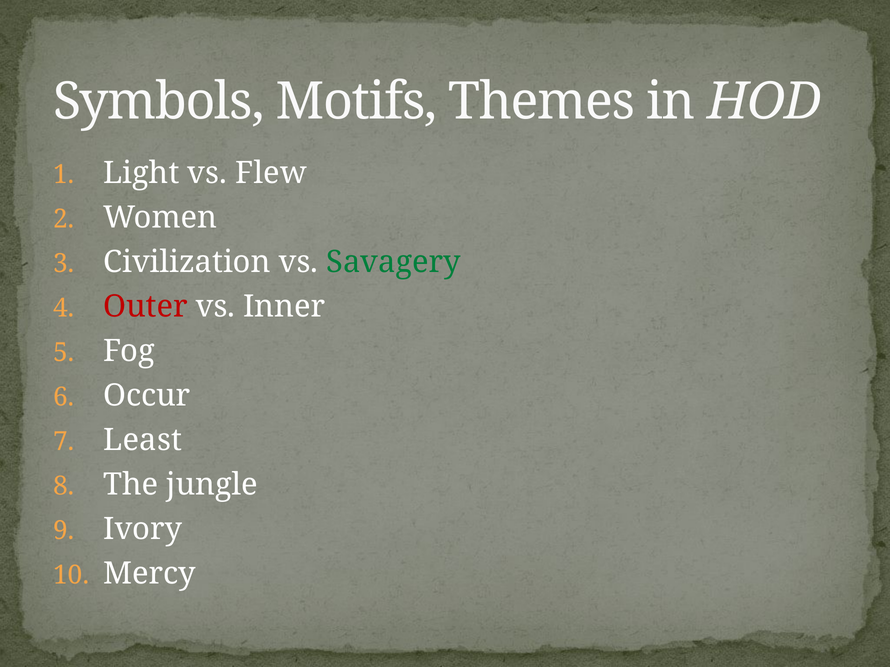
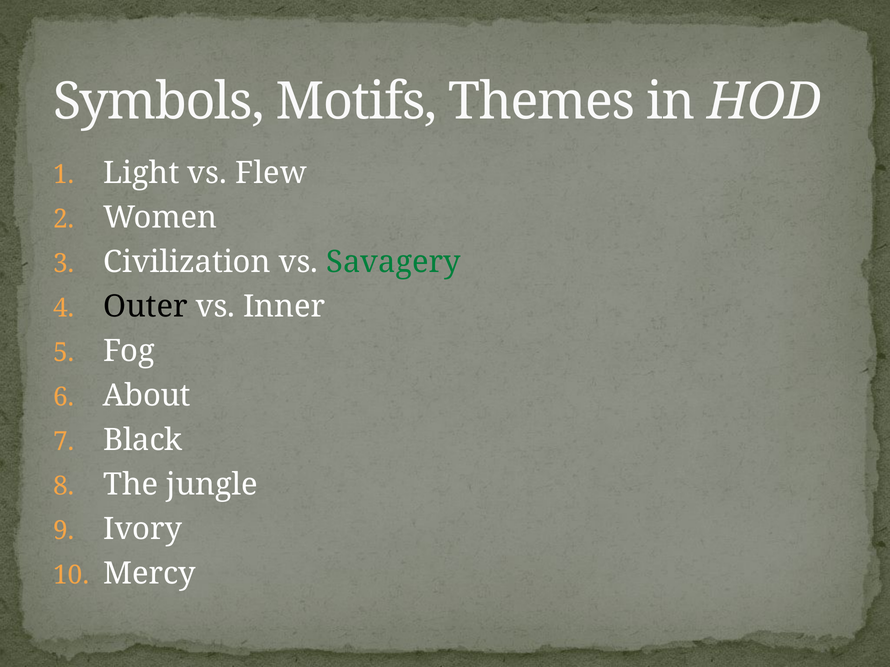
Outer colour: red -> black (145, 307)
Occur: Occur -> About (147, 396)
Least: Least -> Black (143, 440)
